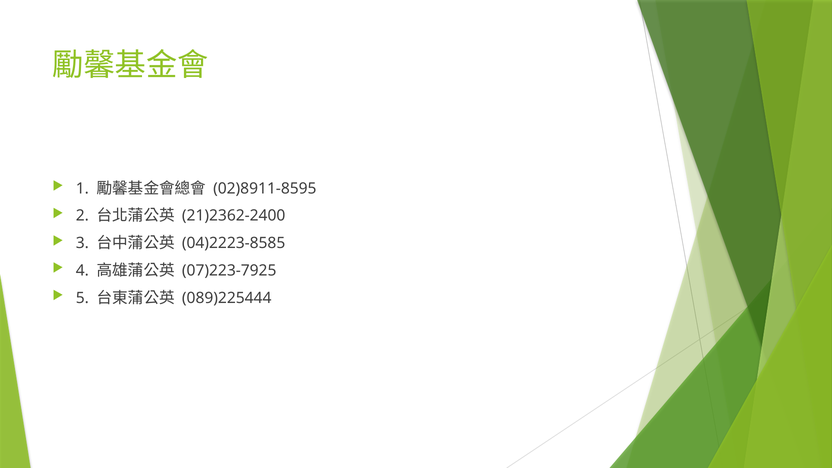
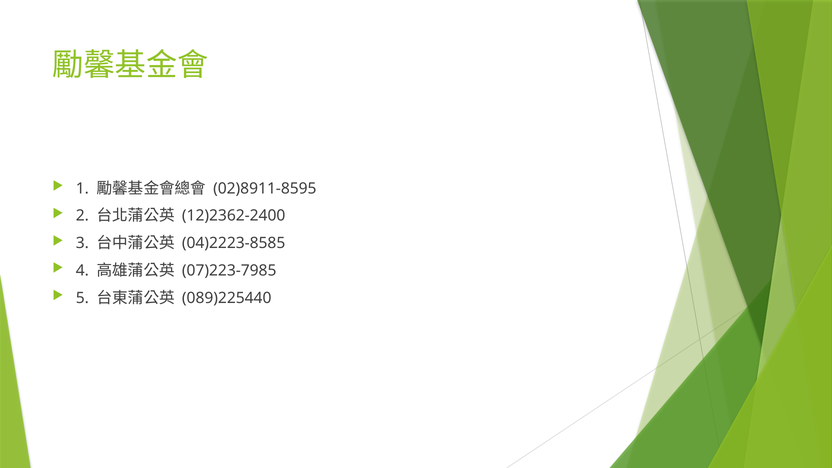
21)2362-2400: 21)2362-2400 -> 12)2362-2400 (234, 216)
07)223-7925: 07)223-7925 -> 07)223-7985 (229, 271)
089)225444: 089)225444 -> 089)225440 (227, 298)
